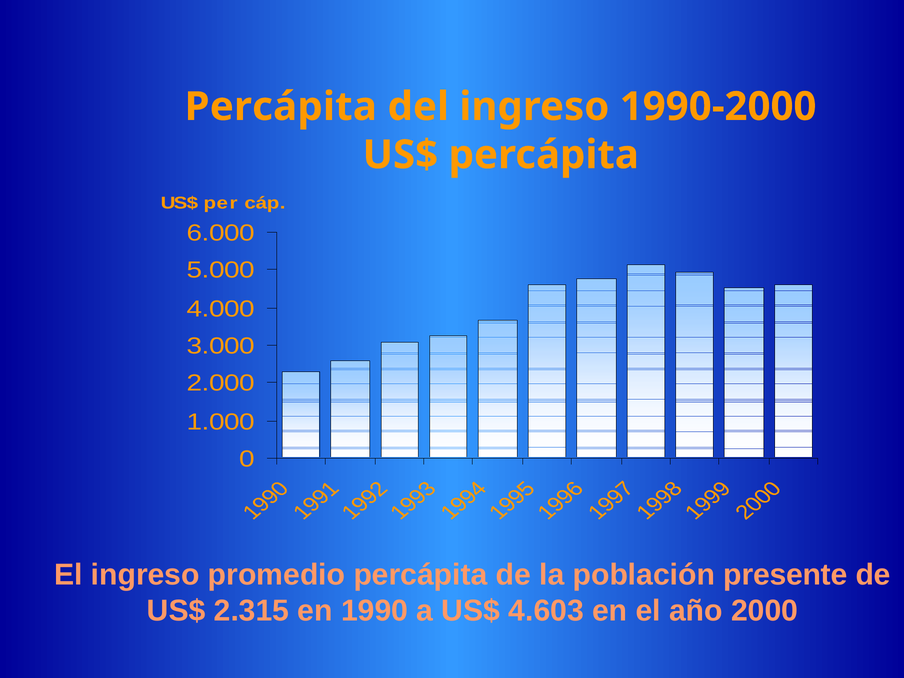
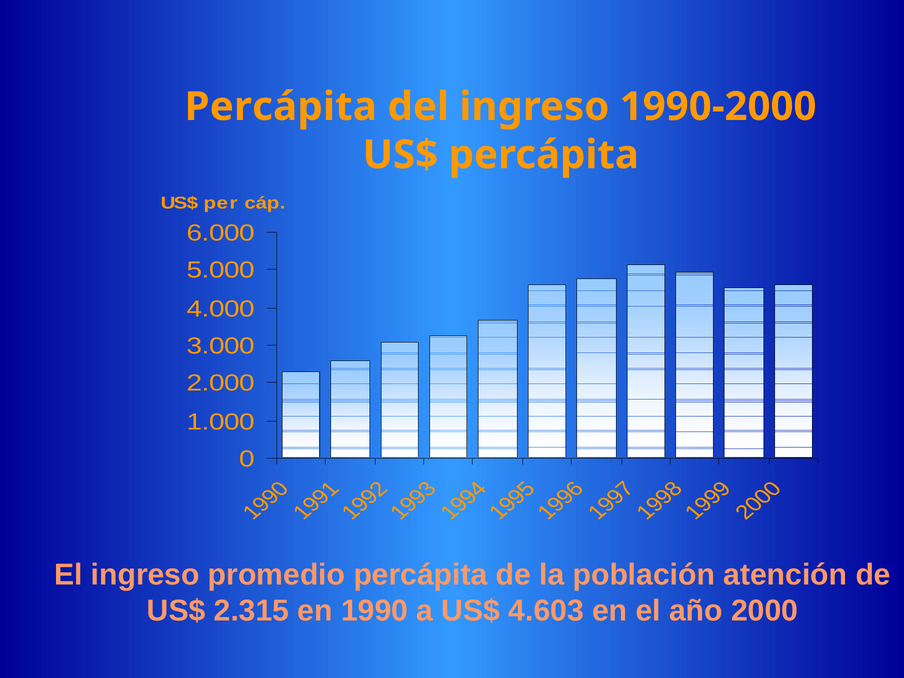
presente: presente -> atención (785, 575)
